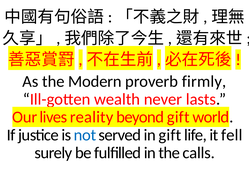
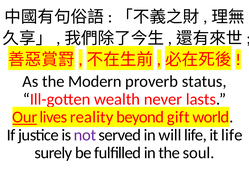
firmly: firmly -> status (204, 82)
Our underline: none -> present (25, 118)
not colour: blue -> purple (85, 136)
in gift: gift -> will (170, 136)
it fell: fell -> life (232, 136)
calls: calls -> soul (199, 153)
